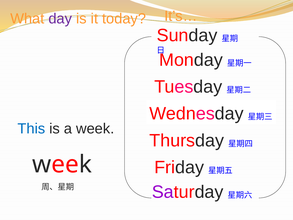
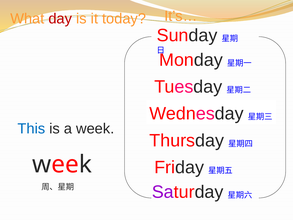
day colour: purple -> red (60, 19)
